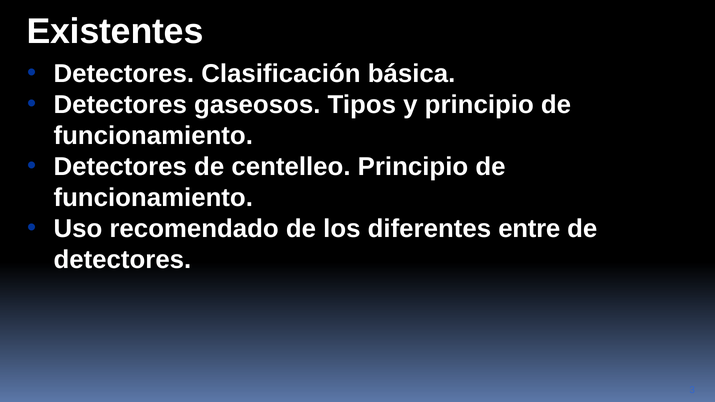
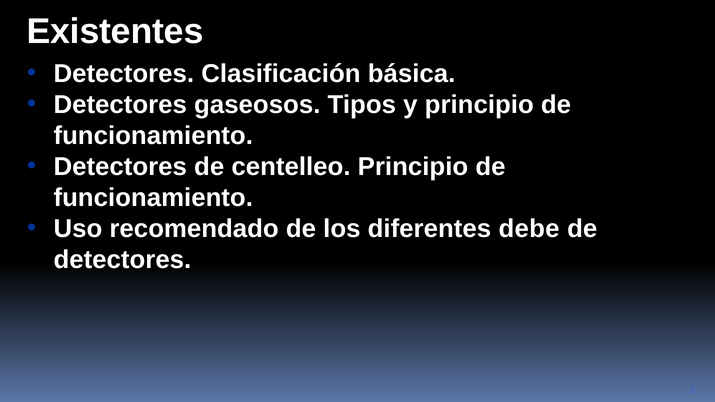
entre: entre -> debe (529, 229)
